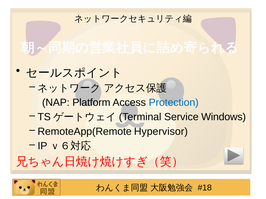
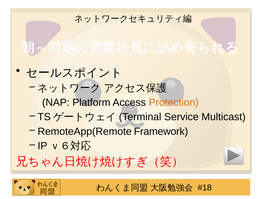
Protection colour: blue -> orange (174, 103)
Windows: Windows -> Multicast (224, 117)
Hypervisor: Hypervisor -> Framework (161, 132)
